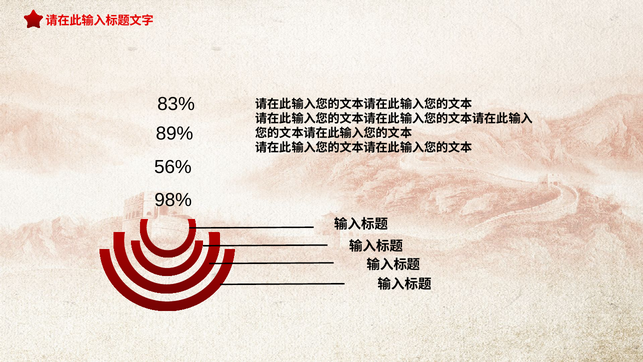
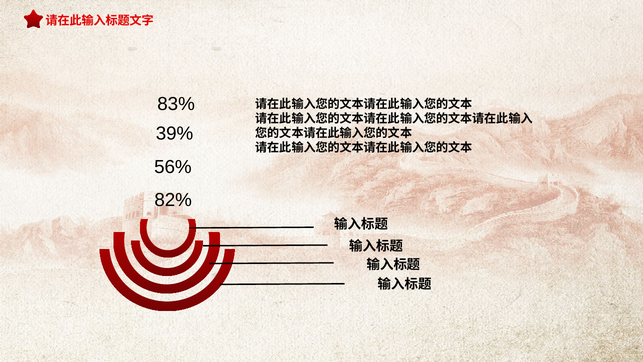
89%: 89% -> 39% (175, 134)
98%: 98% -> 82% (173, 200)
